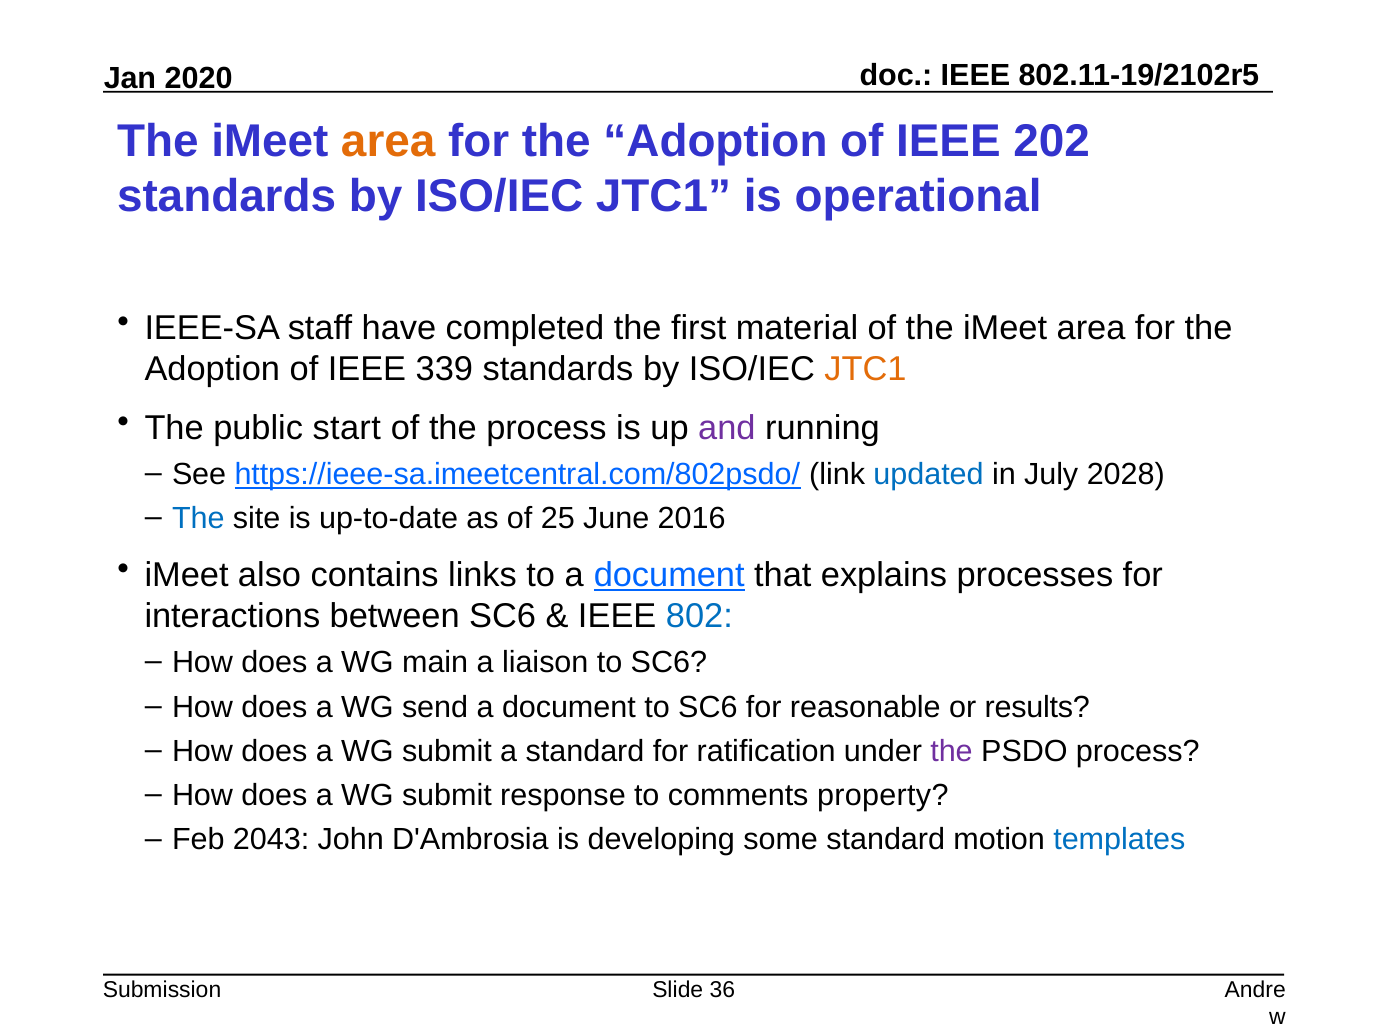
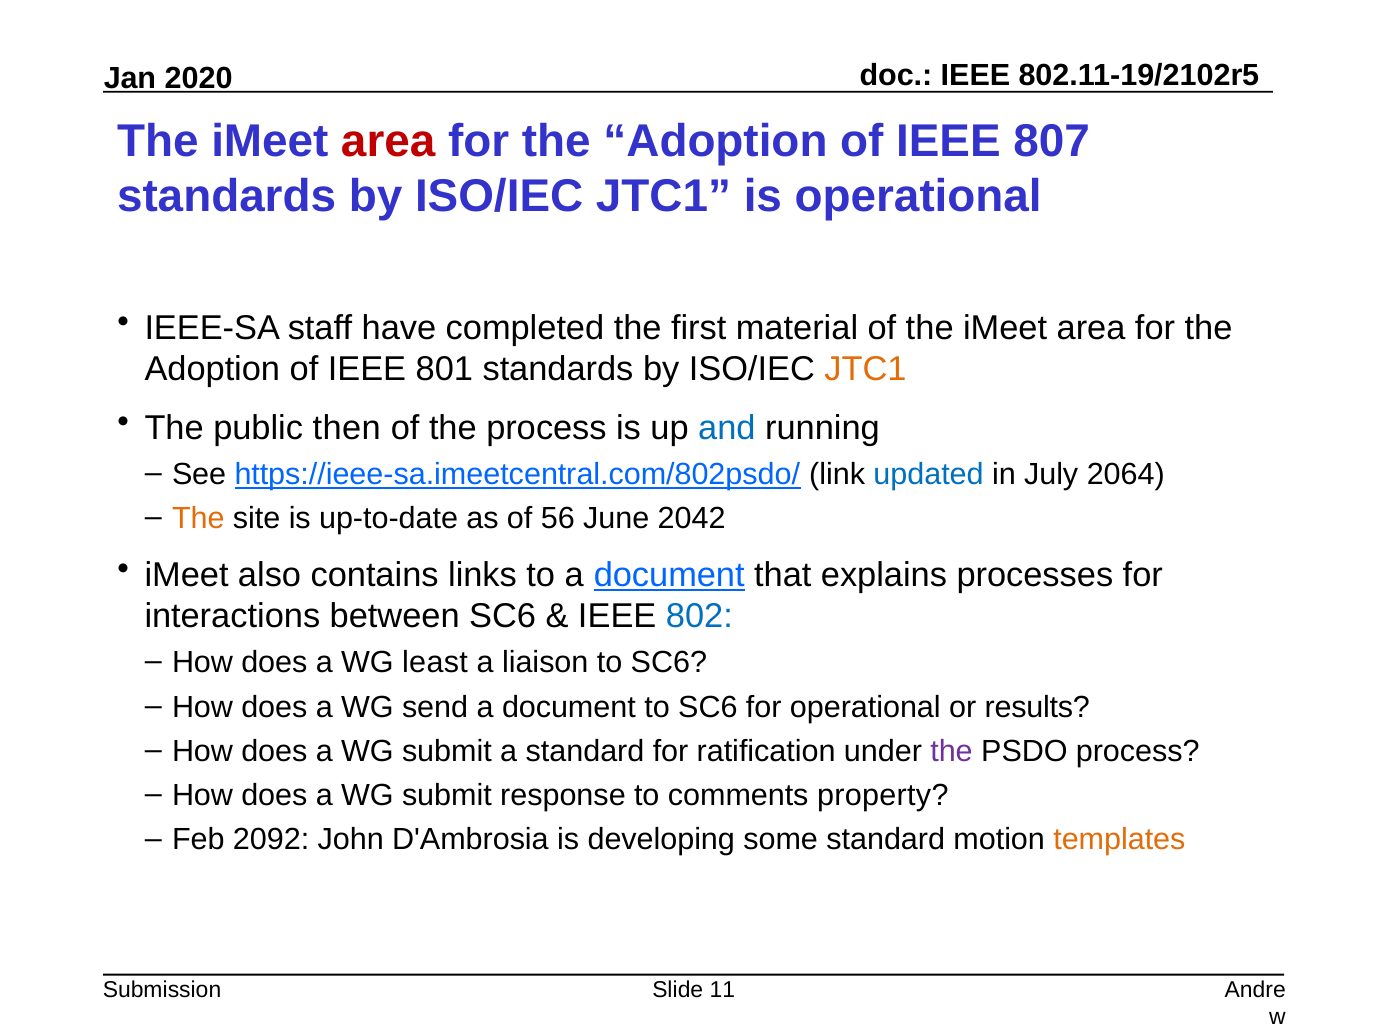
area colour: orange -> red (388, 141)
202: 202 -> 807 (1052, 141)
339: 339 -> 801 (444, 369)
start: start -> then (347, 428)
and colour: purple -> blue (727, 428)
2028: 2028 -> 2064 (1126, 474)
The colour: blue -> orange (198, 519)
25: 25 -> 56 (558, 519)
2016: 2016 -> 2042 (692, 519)
main: main -> least (435, 663)
for reasonable: reasonable -> operational (865, 707)
2043: 2043 -> 2092 (271, 840)
templates colour: blue -> orange (1119, 840)
36: 36 -> 11 (722, 990)
